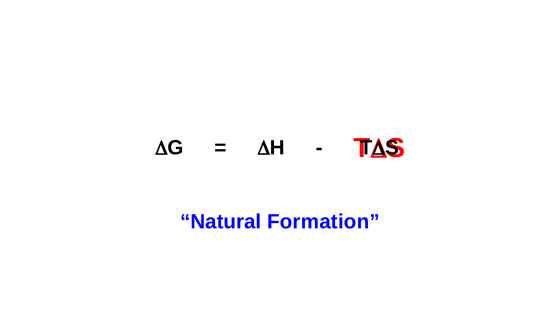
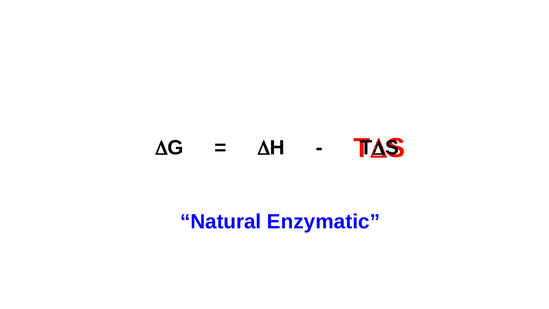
Formation: Formation -> Enzymatic (323, 222)
